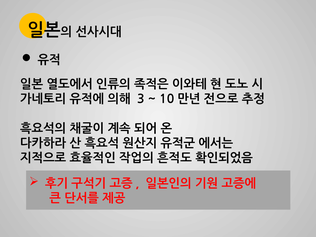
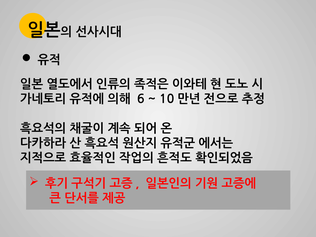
3: 3 -> 6 (141, 99)
